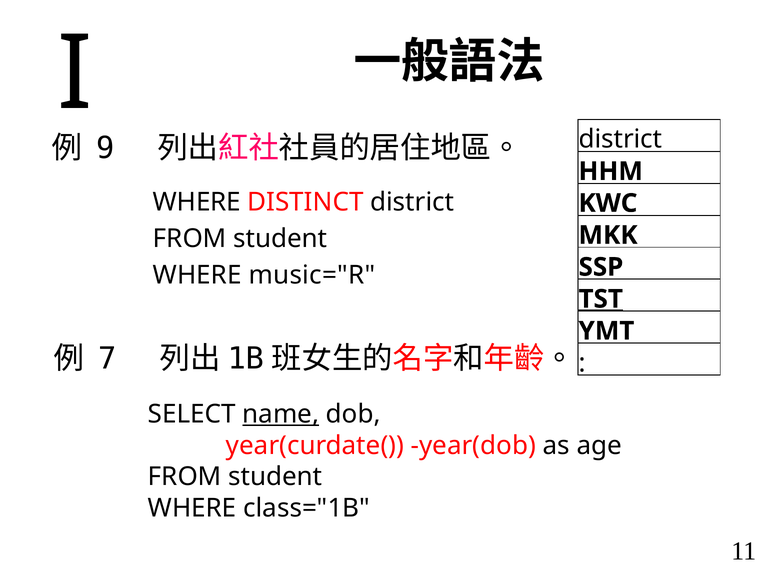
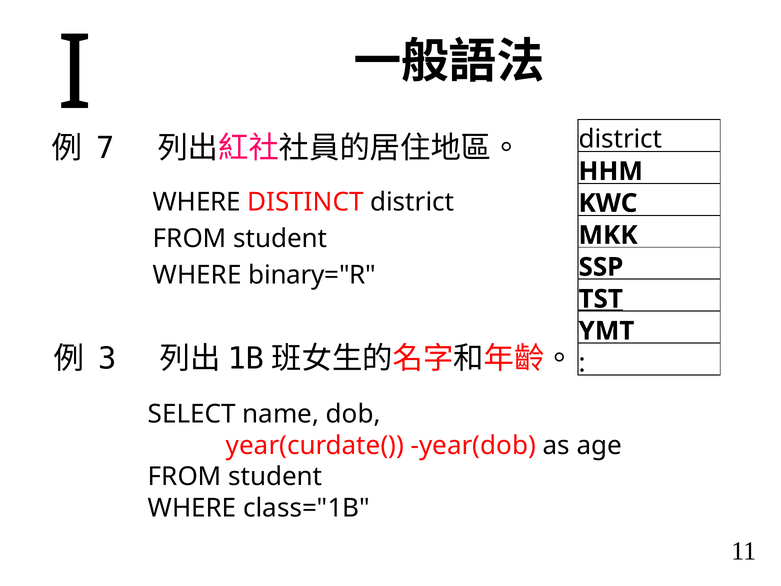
9: 9 -> 7 (105, 148)
music="R: music="R -> binary="R (312, 275)
7: 7 -> 3 (108, 358)
name underline: present -> none (281, 414)
